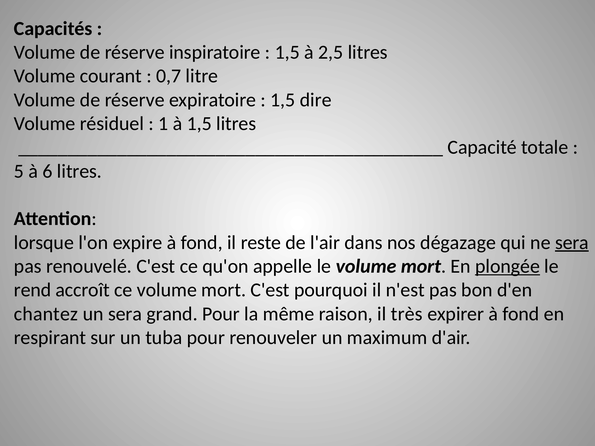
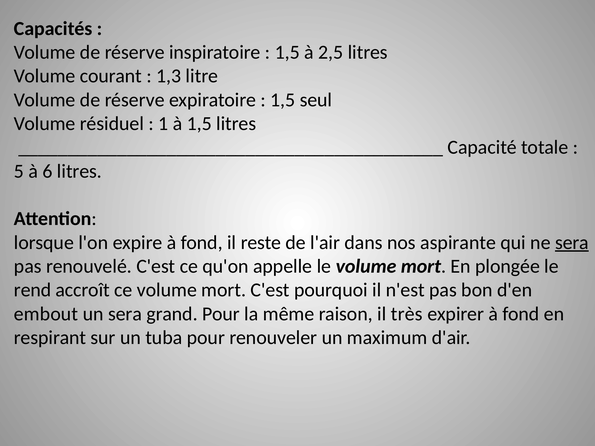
0,7: 0,7 -> 1,3 (169, 76)
dire: dire -> seul (316, 100)
dégazage: dégazage -> aspirante (458, 243)
plongée underline: present -> none (508, 266)
chantez: chantez -> embout (46, 314)
